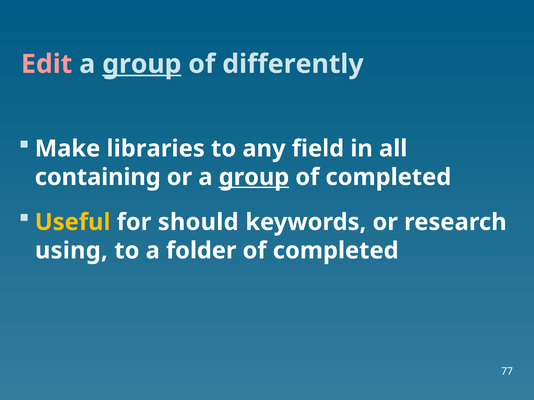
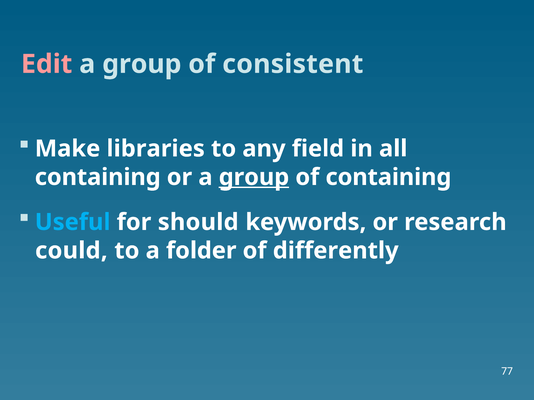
group underline: present -> none (142, 64)
differently: differently -> consistent (293, 64)
completed: completed -> containing (388, 177)
Useful colour: yellow -> light blue (73, 222)
using: using -> could (71, 251)
completed: completed -> differently (336, 251)
